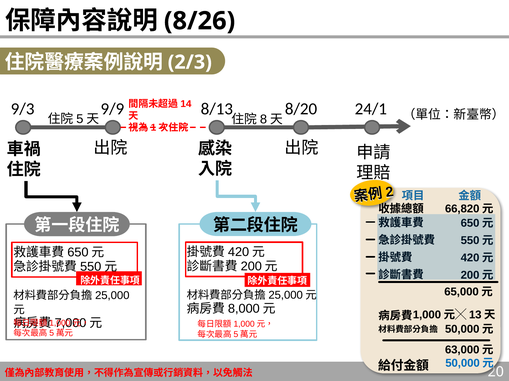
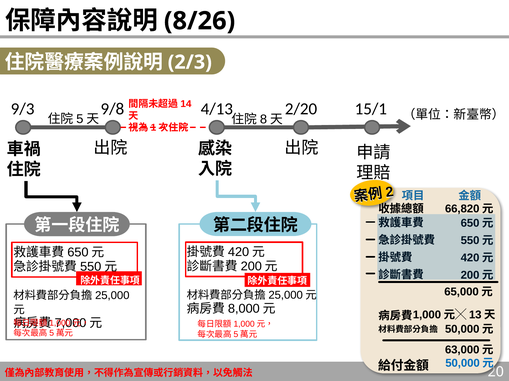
9/9: 9/9 -> 9/8 (112, 109)
8/13: 8/13 -> 4/13 (217, 109)
8/20: 8/20 -> 2/20 (301, 109)
24/1: 24/1 -> 15/1 (371, 109)
